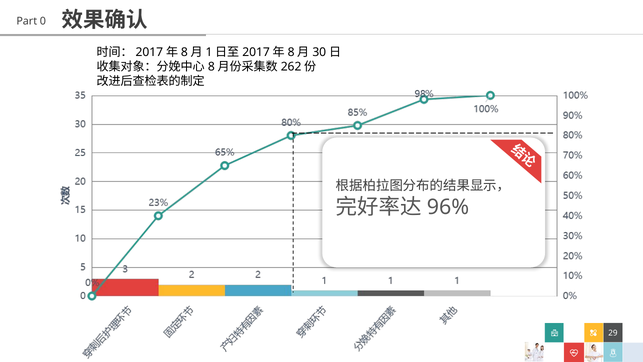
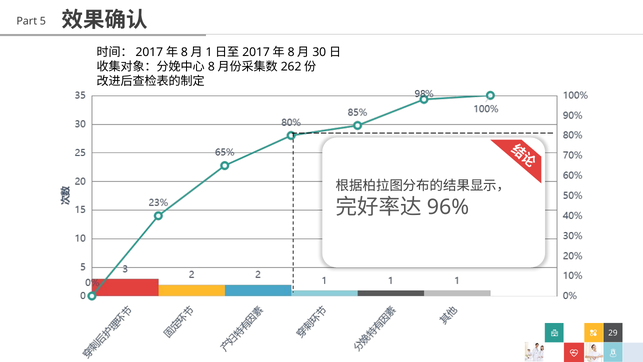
0: 0 -> 5 (43, 21)
